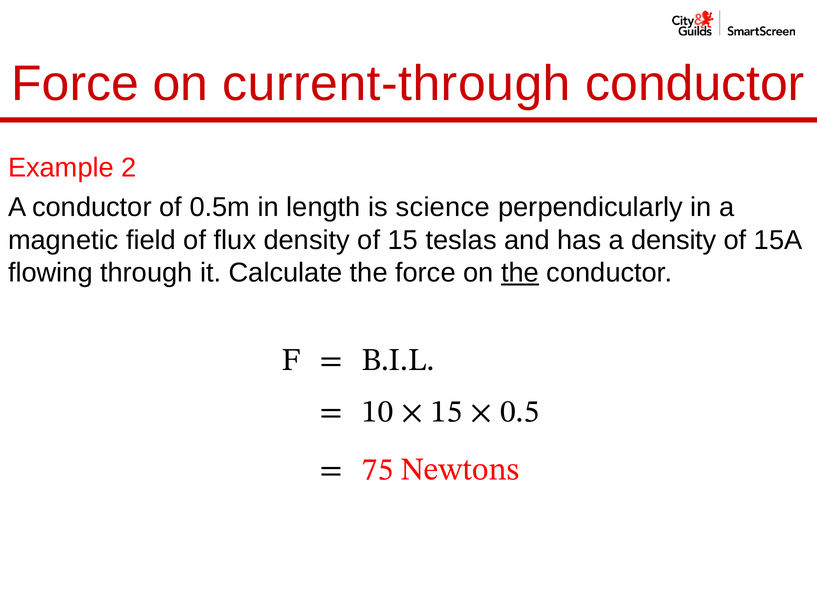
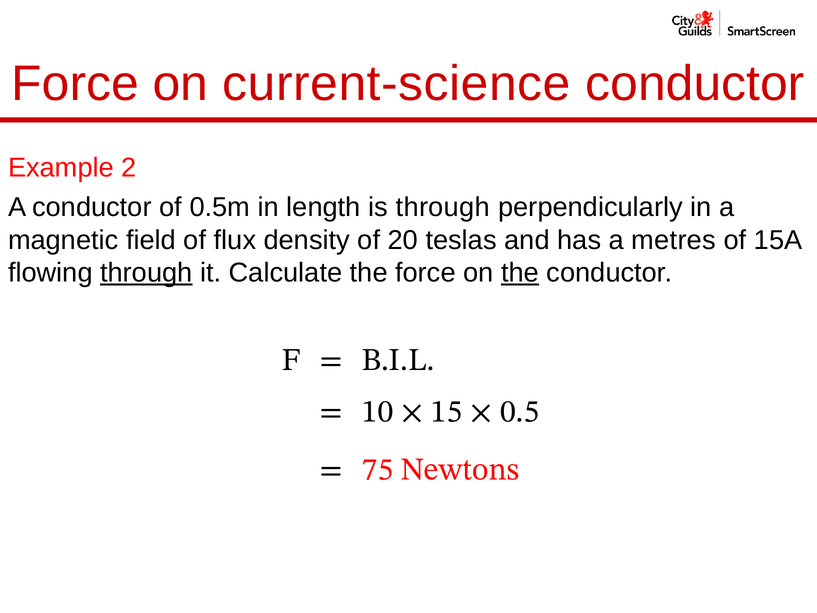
current-through: current-through -> current-science (397, 84)
is science: science -> through (443, 207)
of 15: 15 -> 20 (403, 240)
a density: density -> metres (674, 240)
through underline: none -> present (146, 273)
